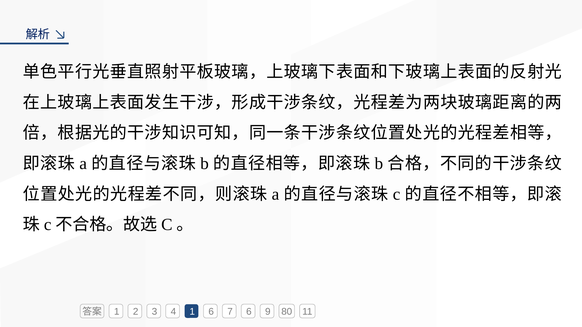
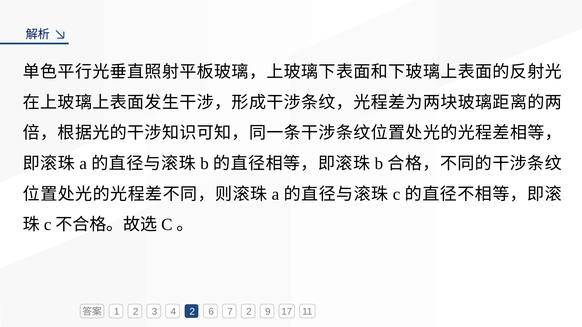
4 1: 1 -> 2 (192, 312)
7 6: 6 -> 2 (249, 312)
80: 80 -> 17 (287, 312)
